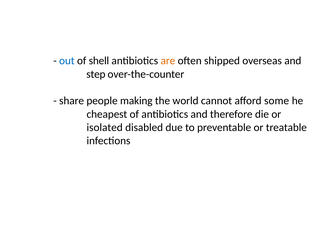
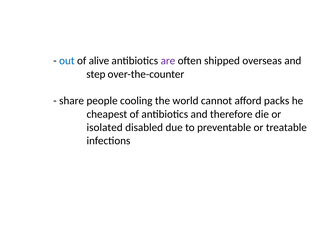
shell: shell -> alive (99, 61)
are colour: orange -> purple (168, 61)
making: making -> cooling (136, 101)
some: some -> packs (277, 101)
